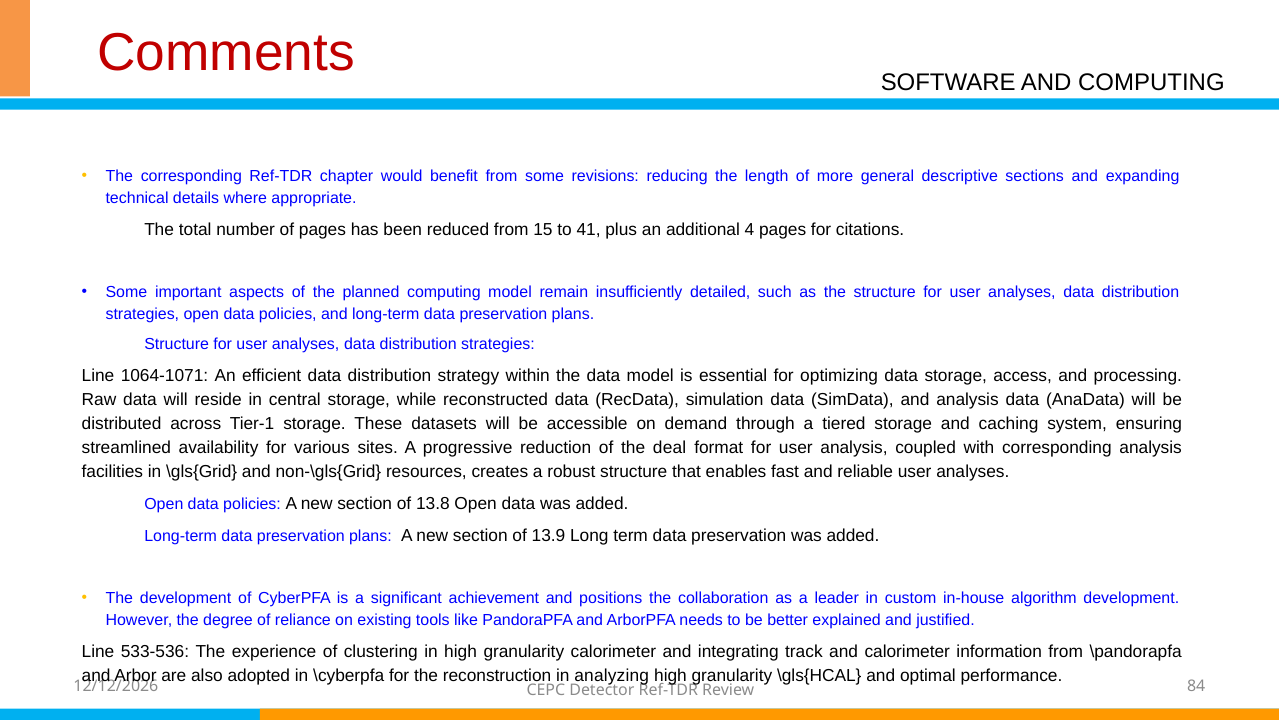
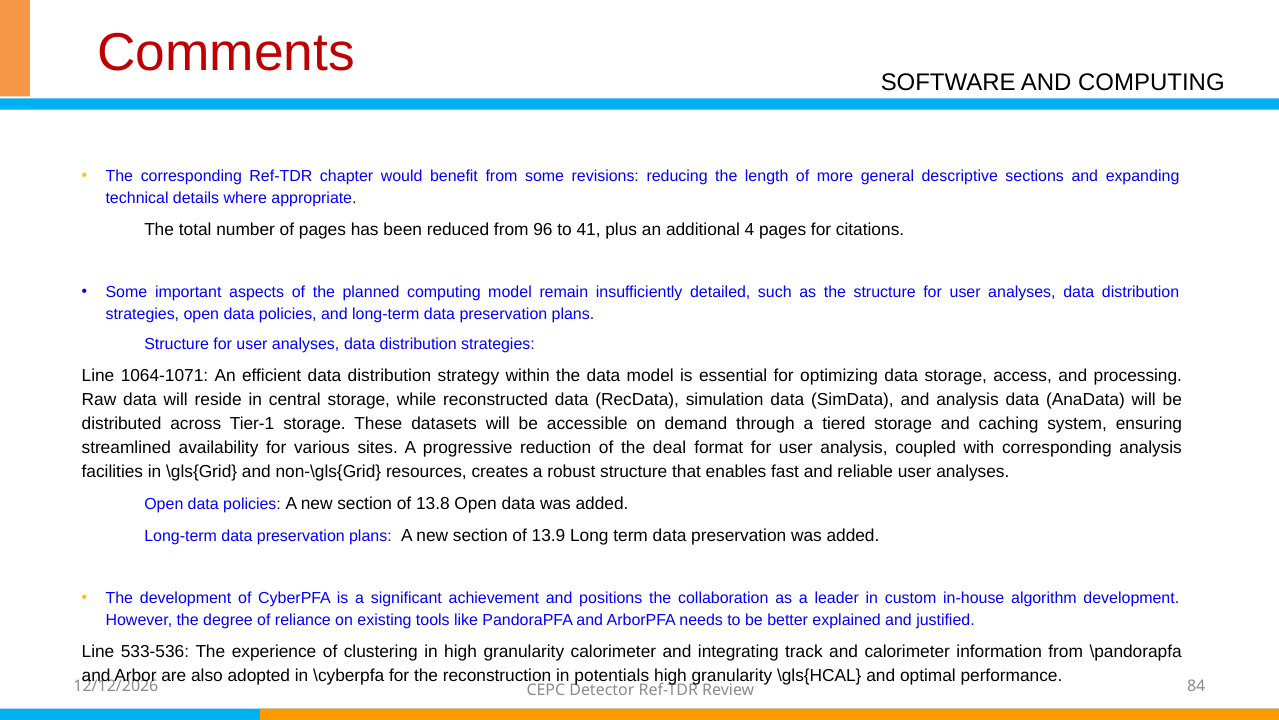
15: 15 -> 96 (543, 230)
analyzing: analyzing -> potentials (612, 675)
